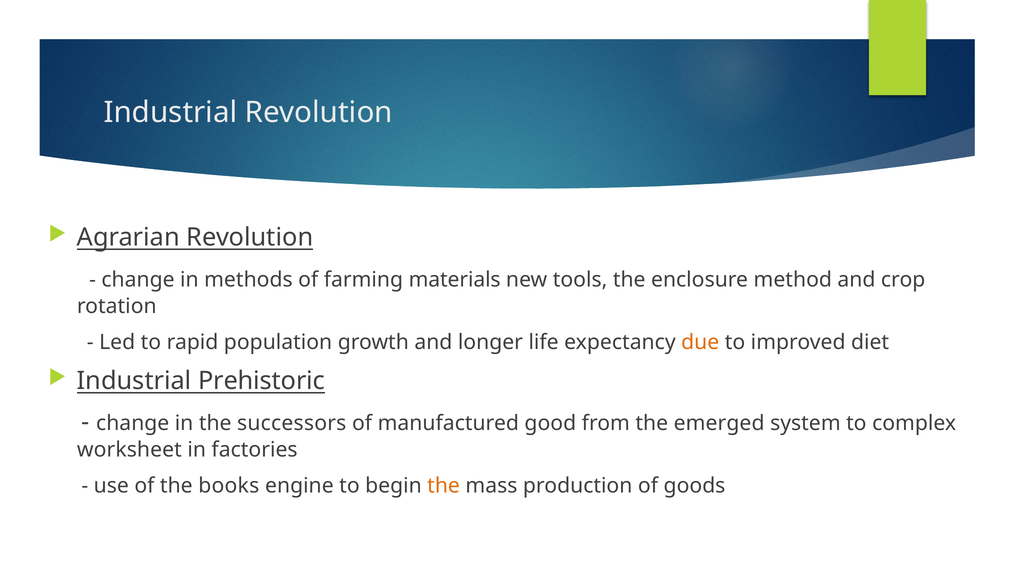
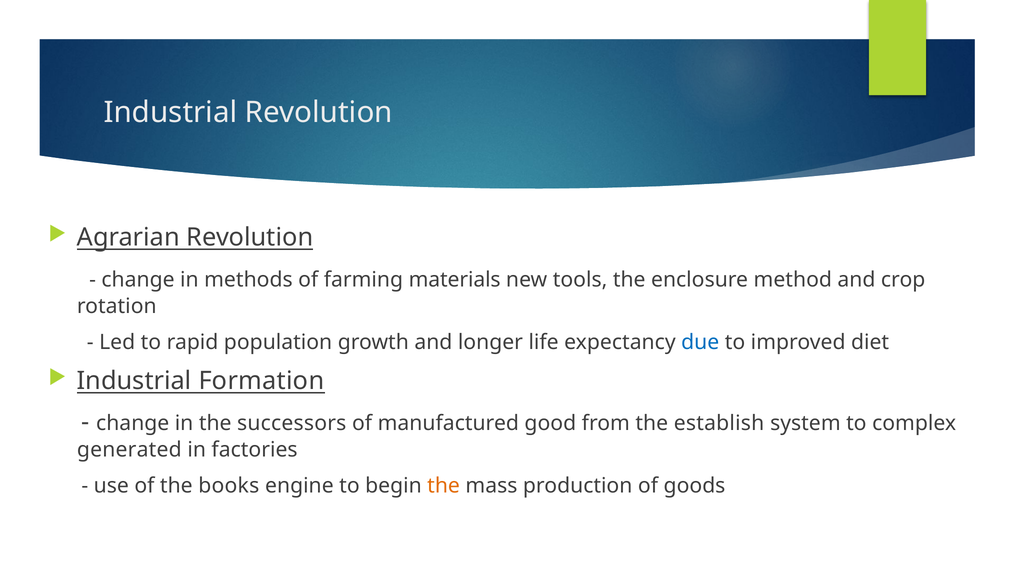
due colour: orange -> blue (700, 342)
Prehistoric: Prehistoric -> Formation (261, 381)
emerged: emerged -> establish (719, 423)
worksheet: worksheet -> generated (129, 450)
